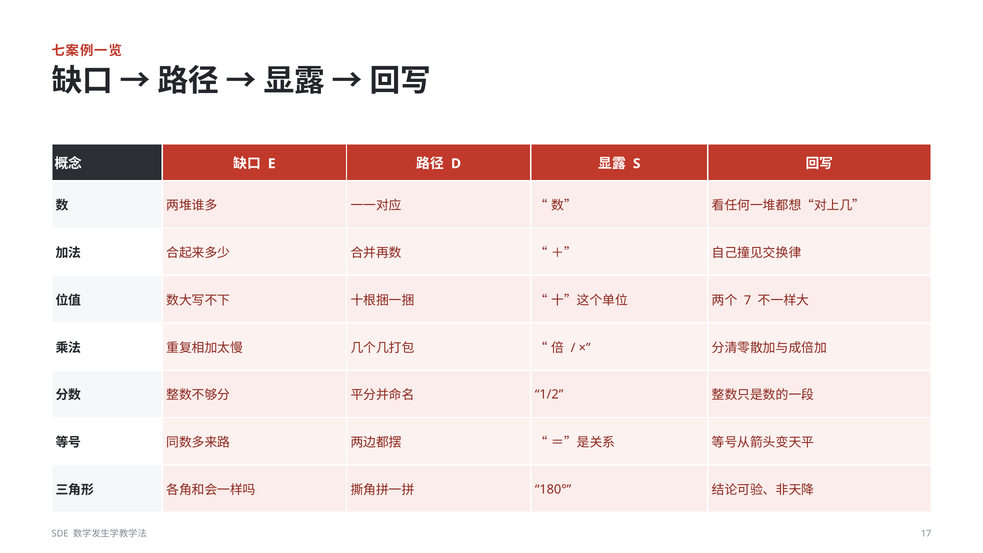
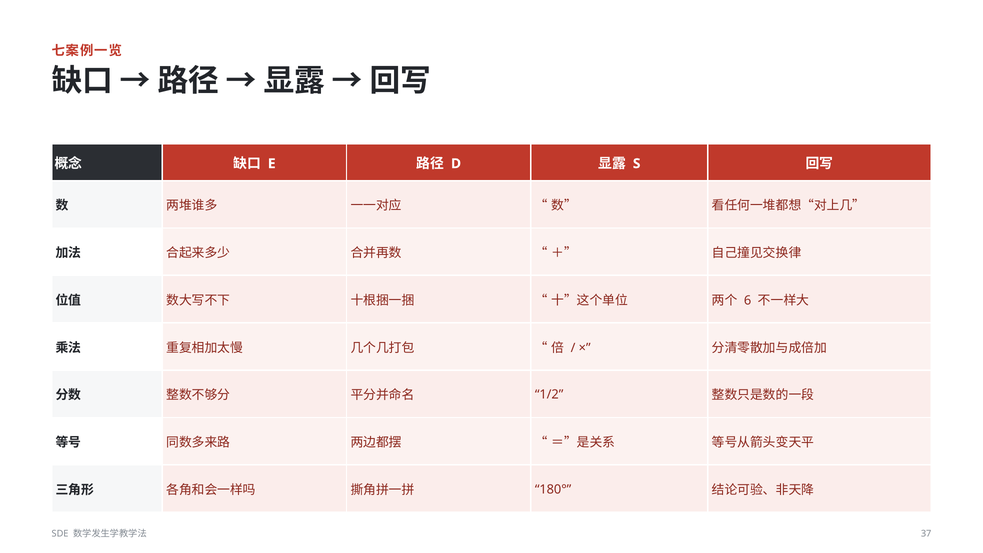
7: 7 -> 6 (748, 300)
17: 17 -> 37 (926, 534)
